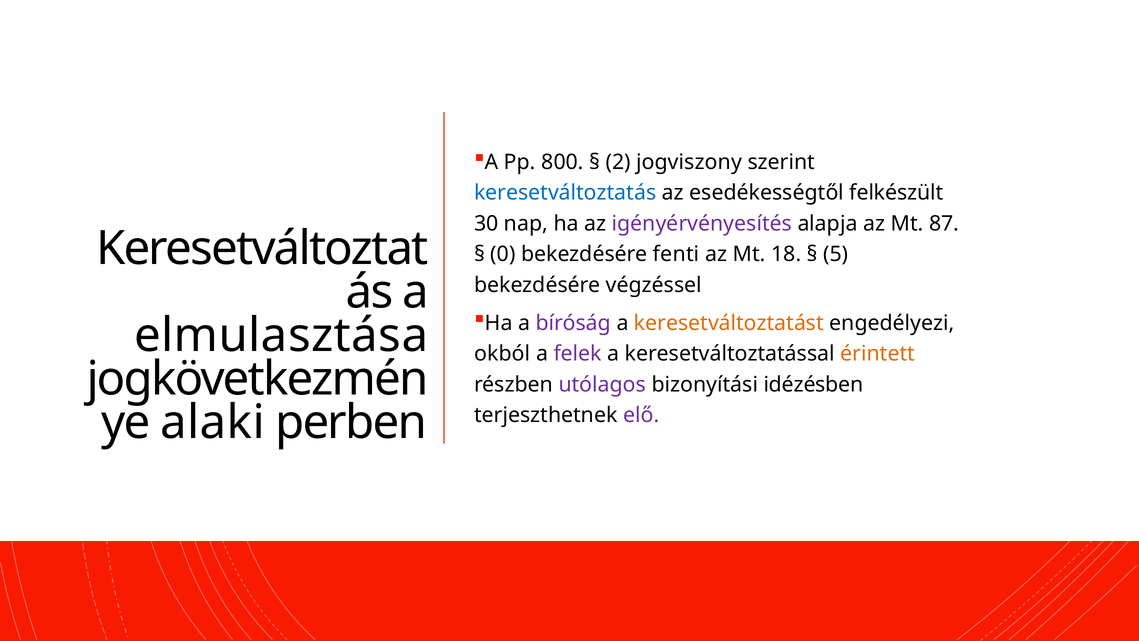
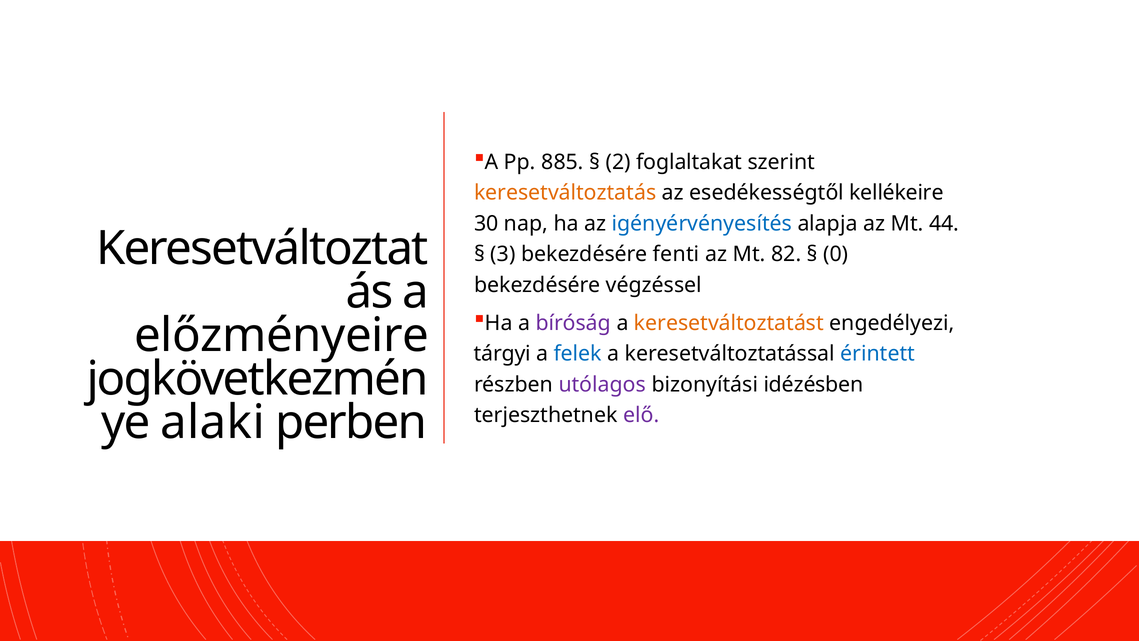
800: 800 -> 885 (563, 162)
jogviszony: jogviszony -> foglaltakat (689, 162)
keresetváltoztatás colour: blue -> orange (565, 193)
felkészült: felkészült -> kellékeire (896, 193)
igényérvényesítés colour: purple -> blue (702, 224)
87: 87 -> 44 (944, 224)
0: 0 -> 3 (503, 254)
18: 18 -> 82 (786, 254)
5: 5 -> 0 (836, 254)
elmulasztása: elmulasztása -> előzményeire (282, 335)
okból: okból -> tárgyi (502, 354)
felek colour: purple -> blue (578, 354)
érintett colour: orange -> blue (878, 354)
